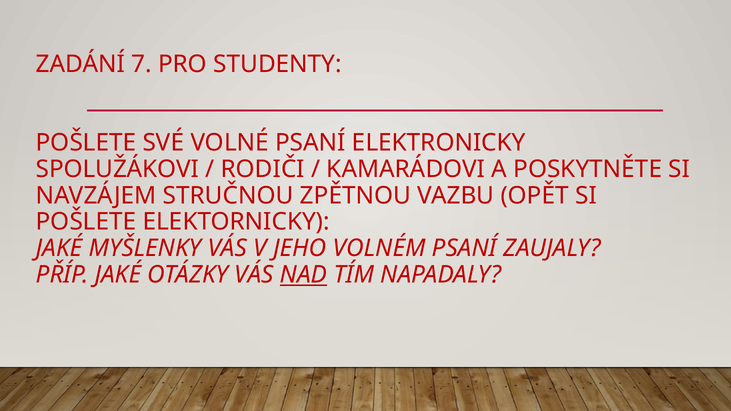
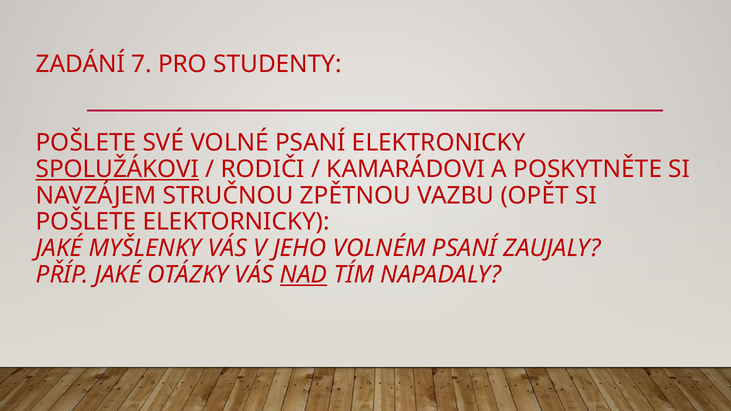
SPOLUŽÁKOVI underline: none -> present (117, 169)
